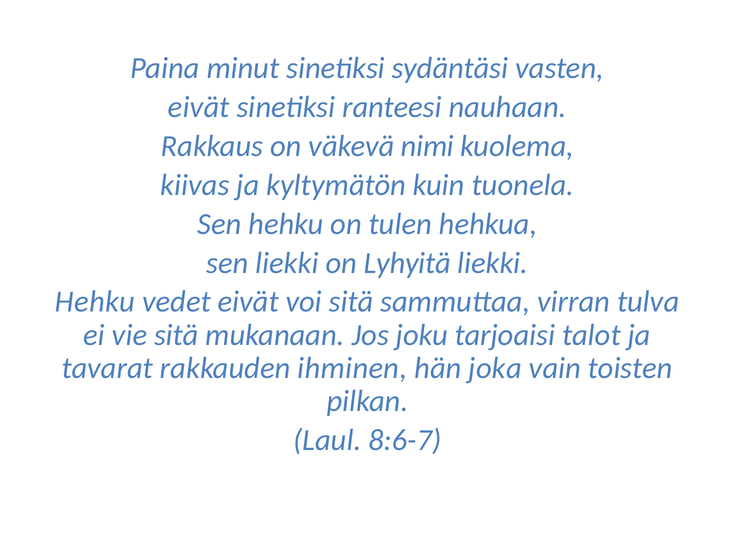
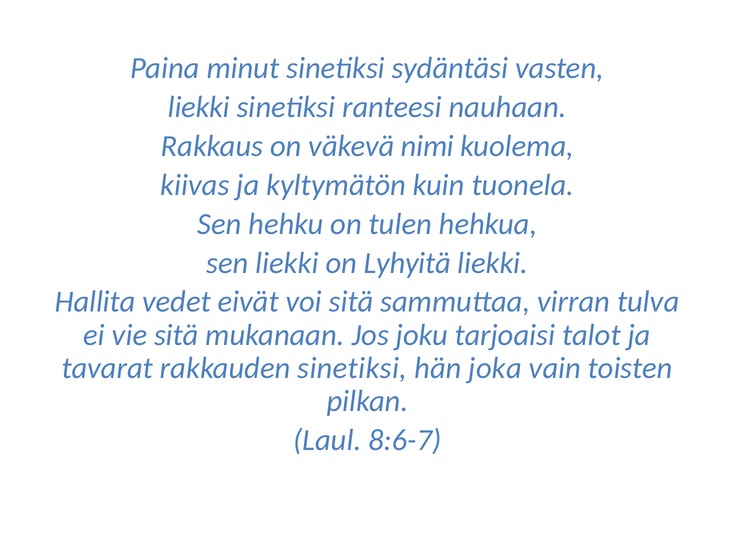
eivät: eivät -> liekki (199, 107)
Hehku: Hehku -> Hallita (95, 302)
rakkauden ihminen: ihminen -> sinetiksi (352, 368)
